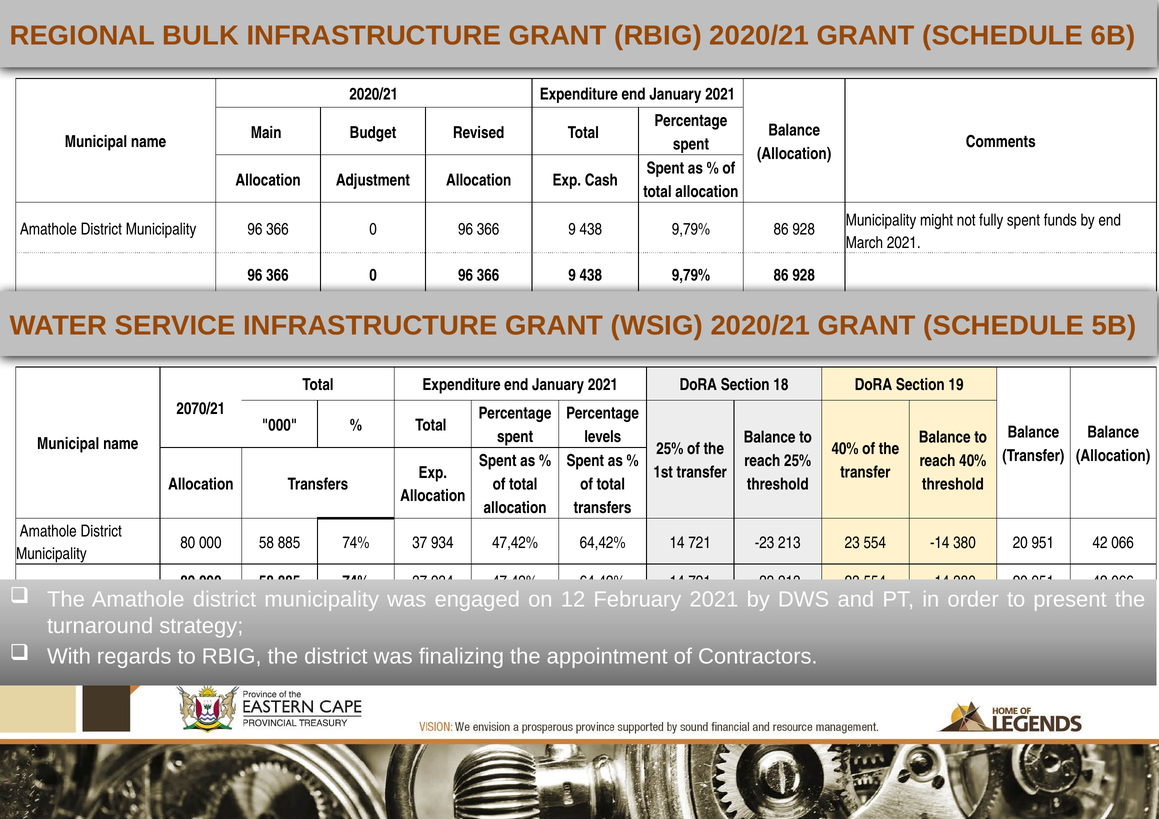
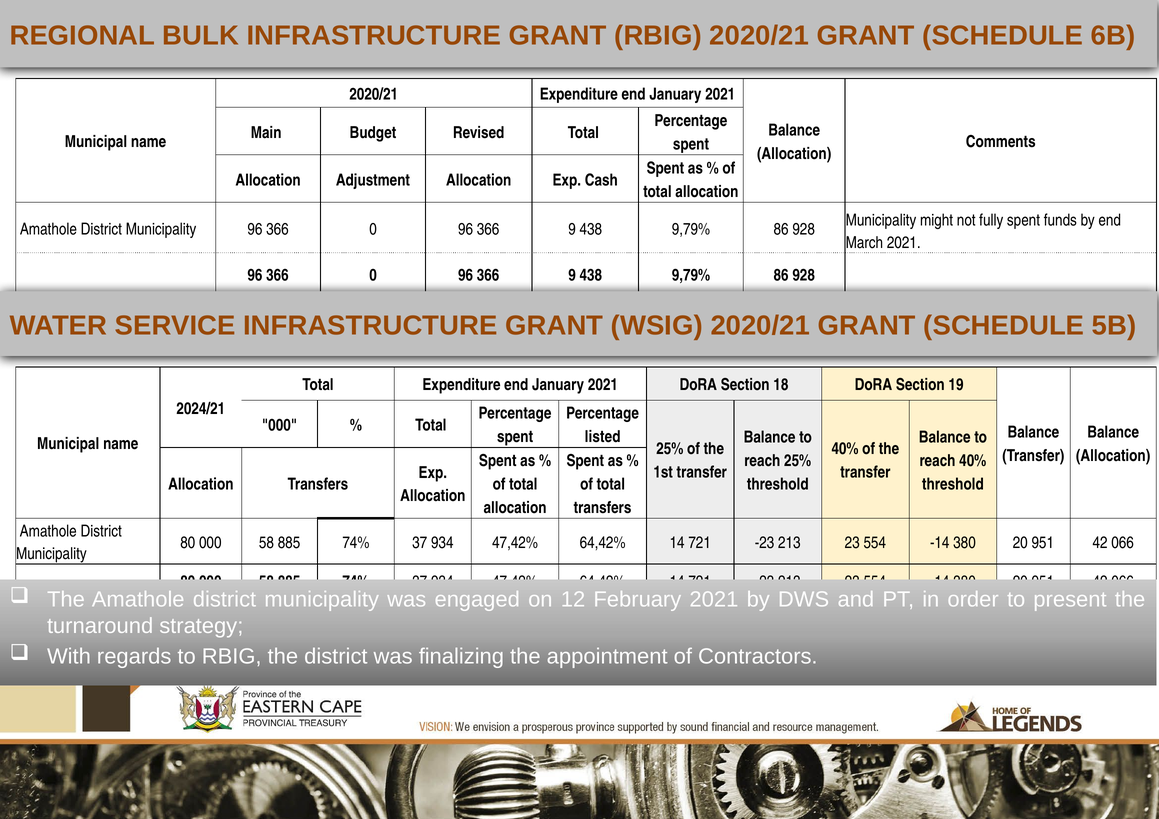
2070/21: 2070/21 -> 2024/21 (201, 409)
levels: levels -> listed (603, 437)
